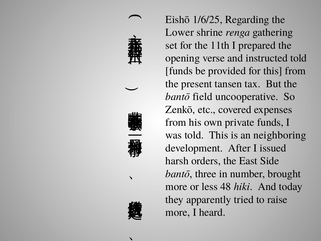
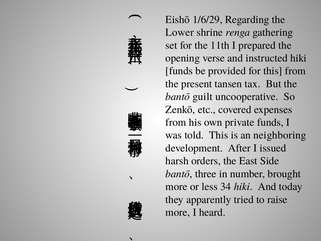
1/6/25: 1/6/25 -> 1/6/29 (208, 20)
instructed told: told -> hiki (299, 58)
field: field -> guilt (203, 97)
48: 48 -> 34 (226, 186)
